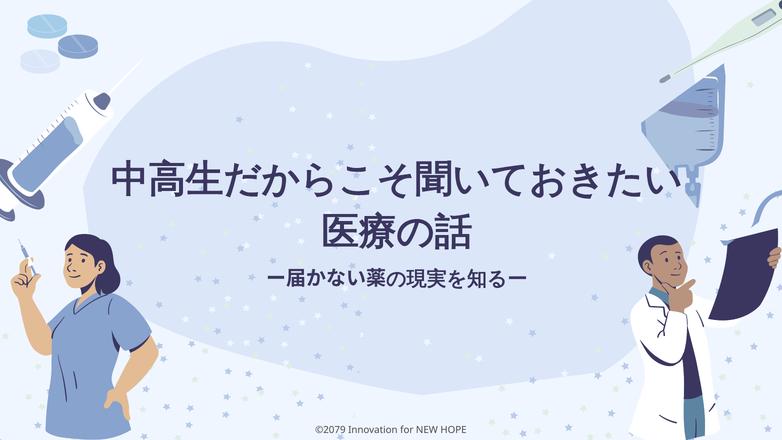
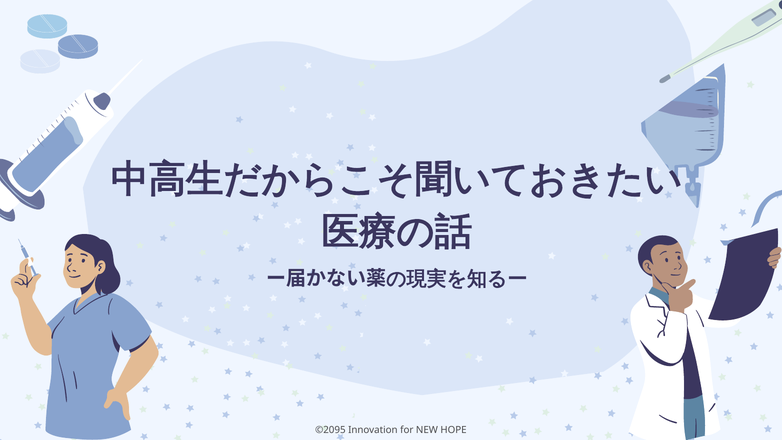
©2079: ©2079 -> ©2095 (330, 430)
